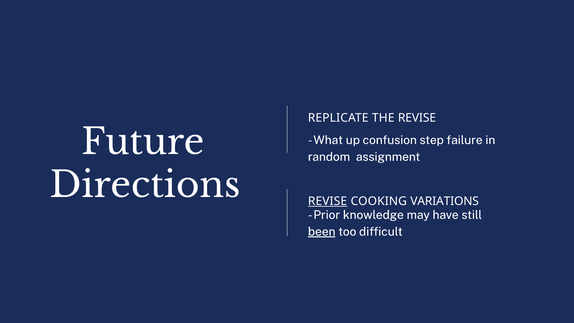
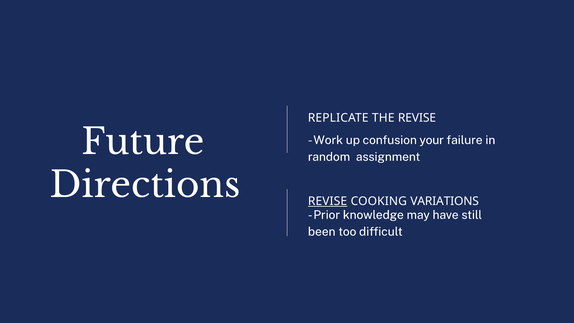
What: What -> Work (328, 140)
step: step -> your (432, 140)
been underline: present -> none (322, 232)
